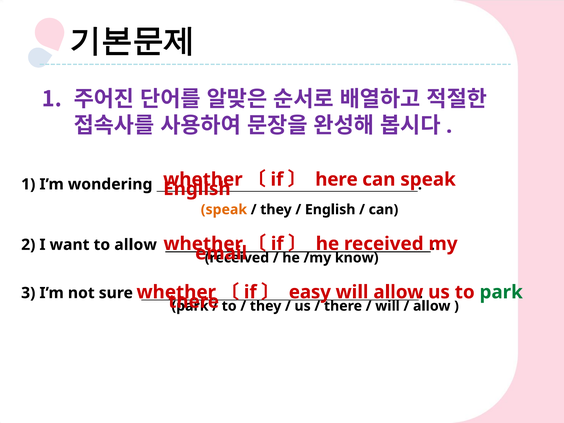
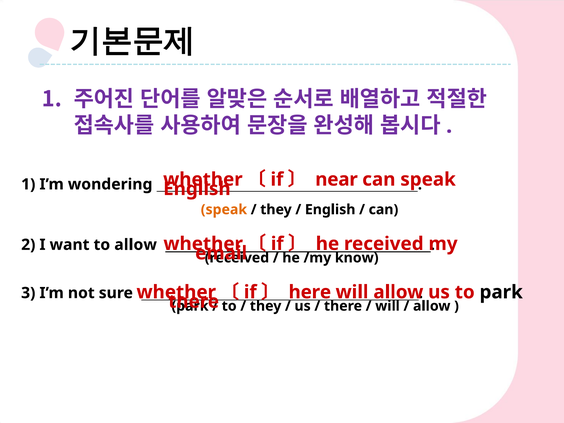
here: here -> near (336, 179)
easy: easy -> here (310, 292)
park colour: green -> black (501, 292)
